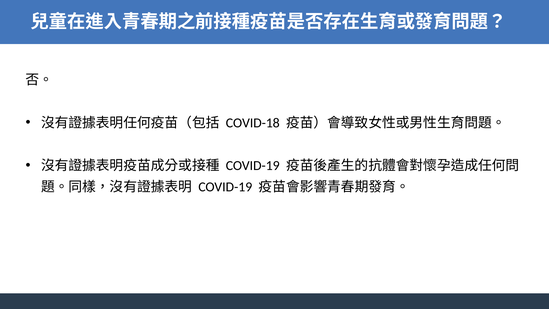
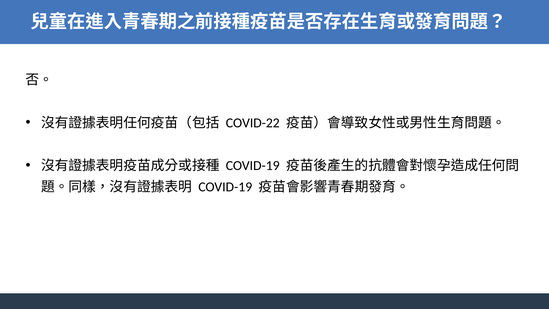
COVID-18: COVID-18 -> COVID-22 (253, 123)
